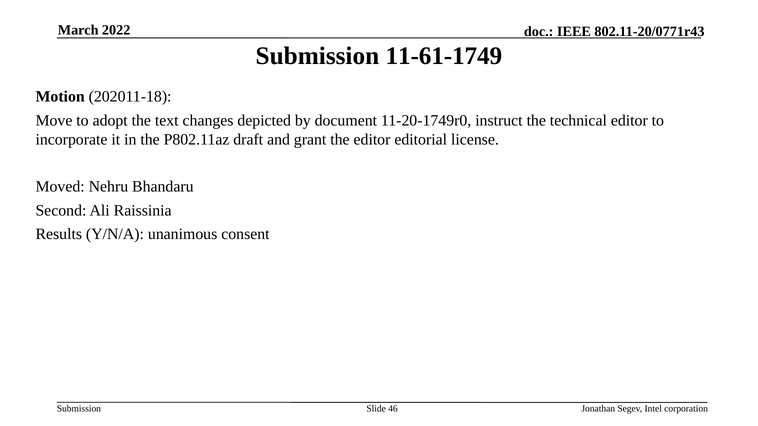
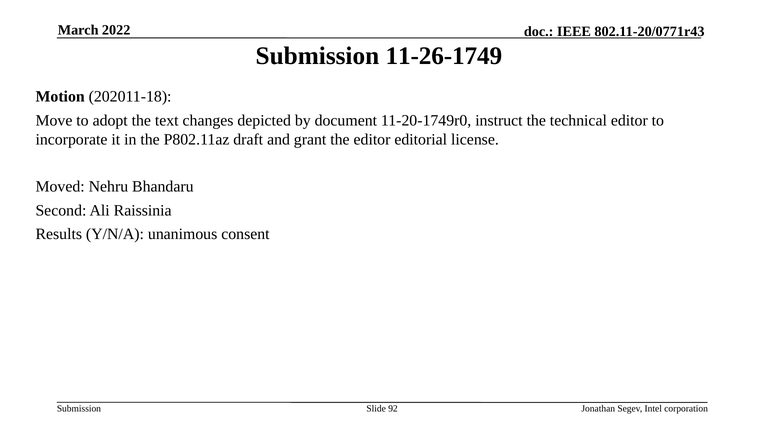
11-61-1749: 11-61-1749 -> 11-26-1749 (444, 56)
46: 46 -> 92 (393, 409)
